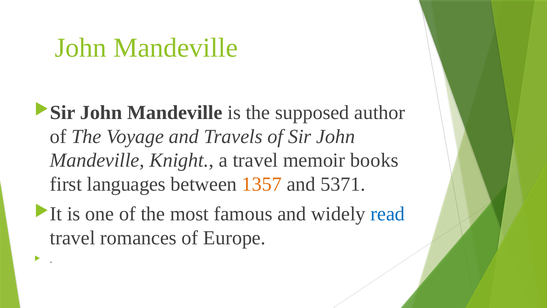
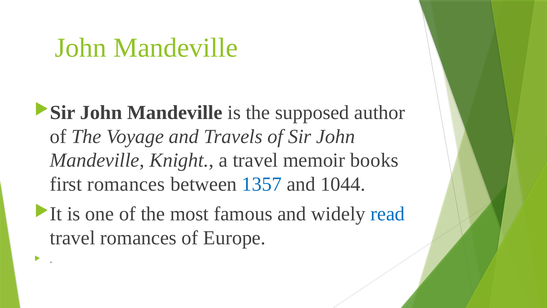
first languages: languages -> romances (126, 184)
1357 colour: orange -> blue (262, 184)
5371: 5371 -> 1044 (343, 184)
